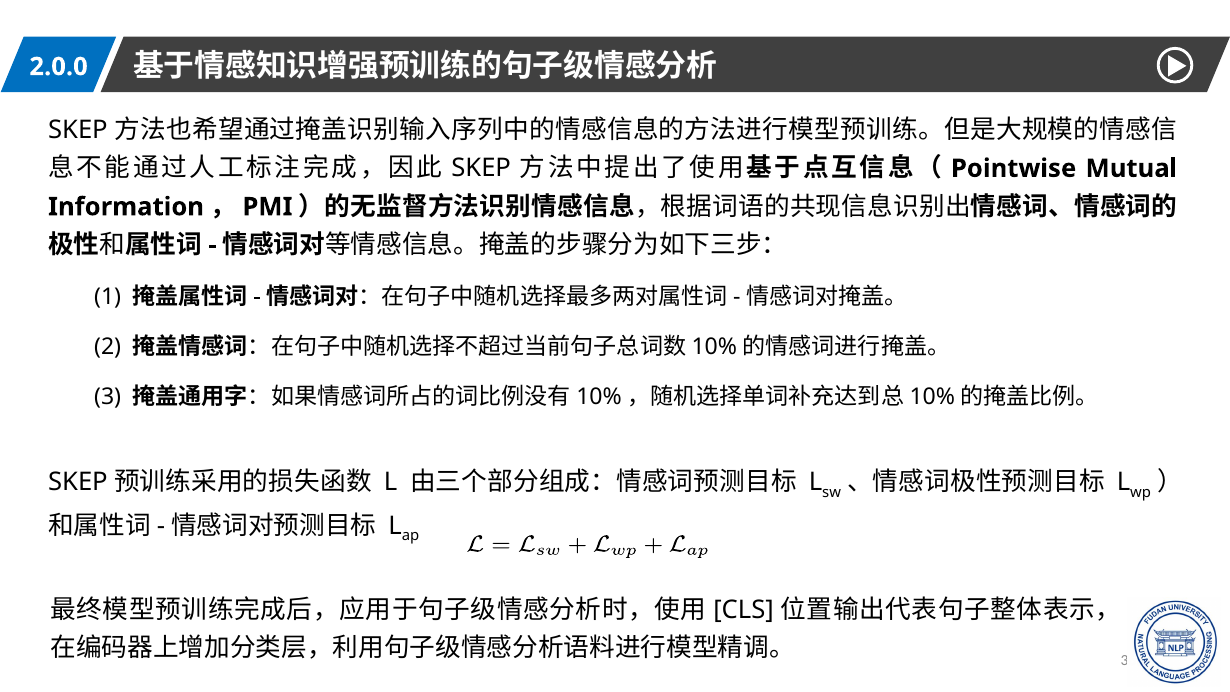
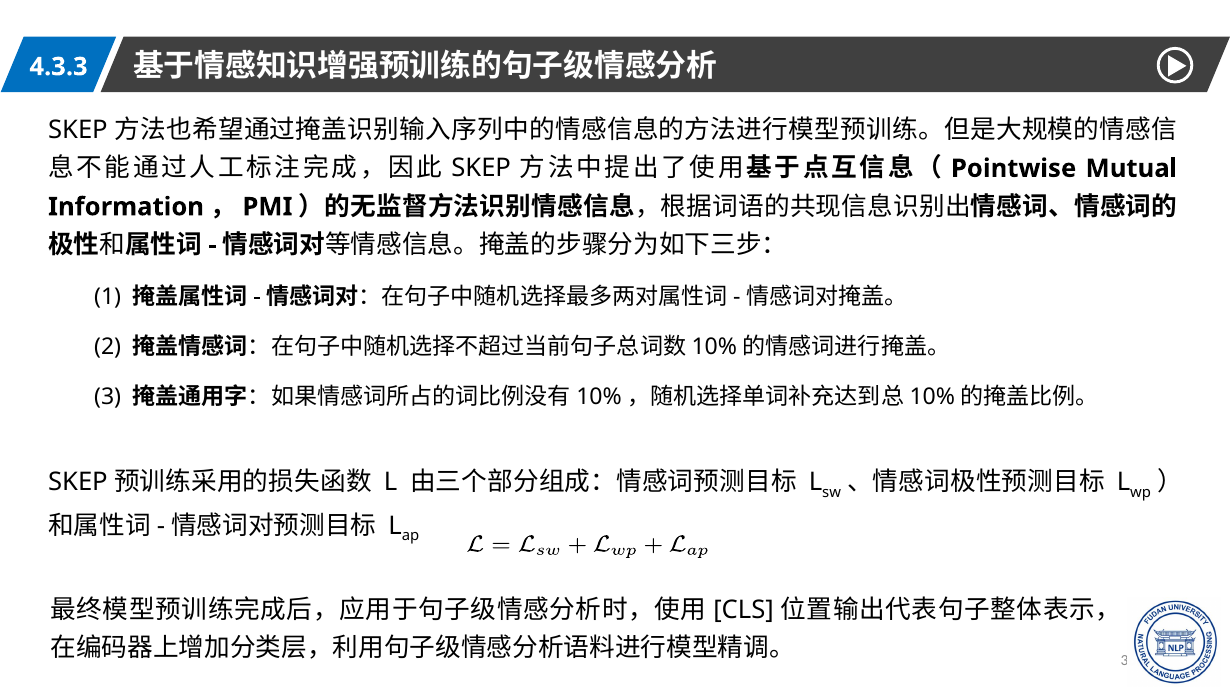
2.0.0: 2.0.0 -> 4.3.3 (59, 67)
